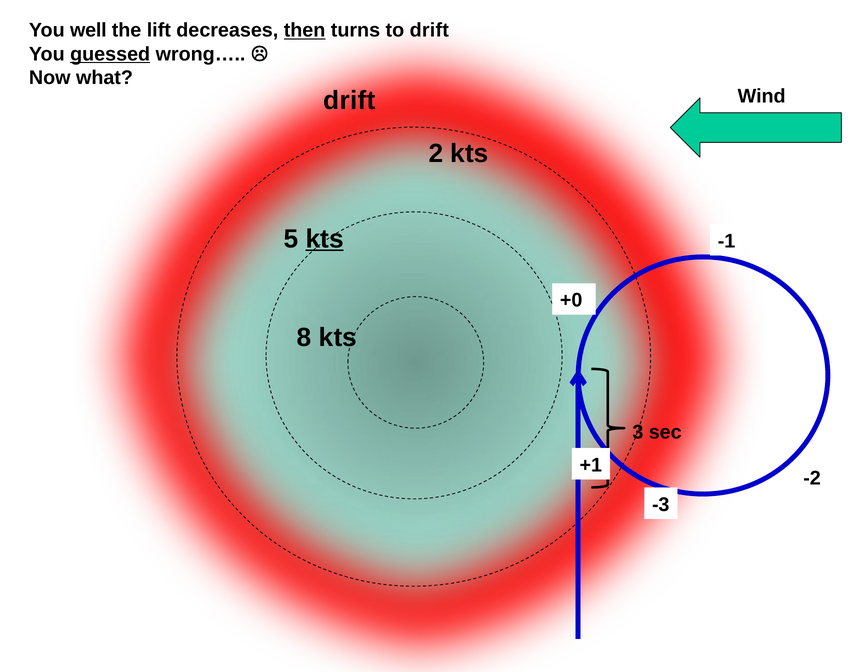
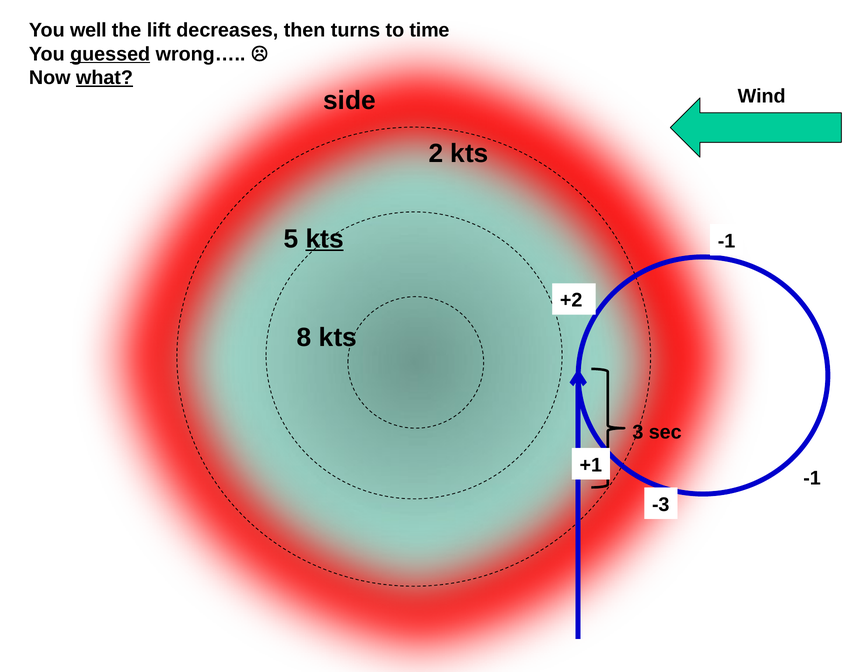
then underline: present -> none (305, 30)
to drift: drift -> time (429, 30)
what underline: none -> present (105, 78)
drift: drift -> side (350, 101)
+0: +0 -> +2 (571, 300)
-2: -2 -> -1 (812, 478)
